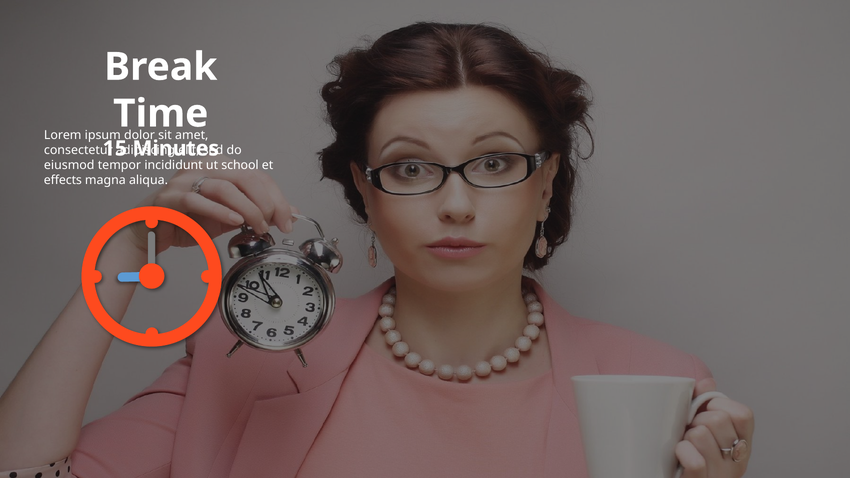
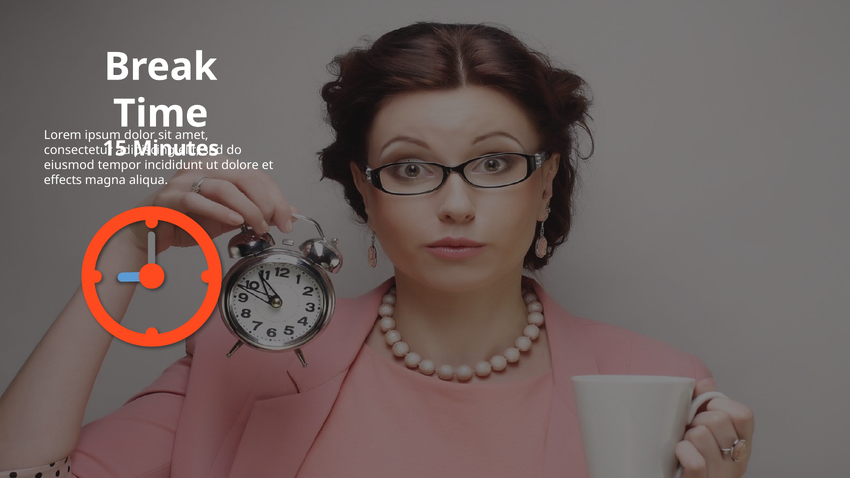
school: school -> dolore (240, 165)
